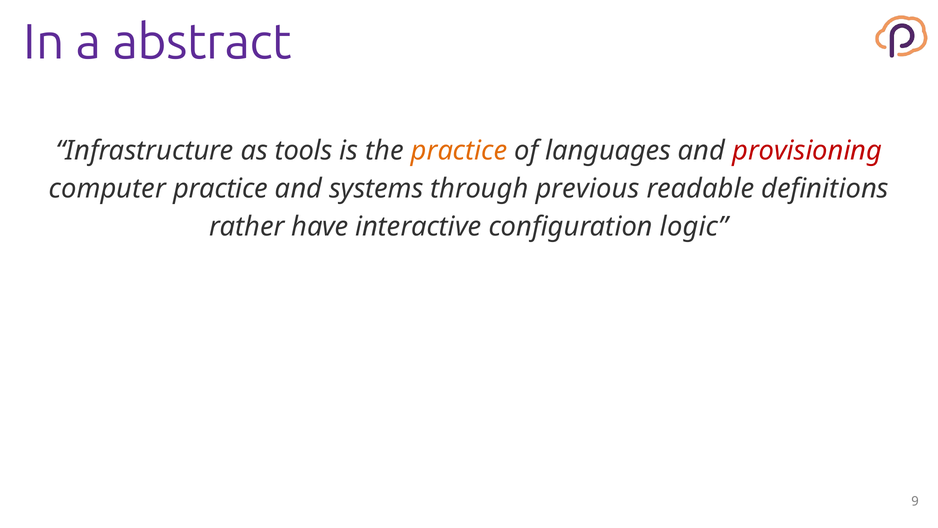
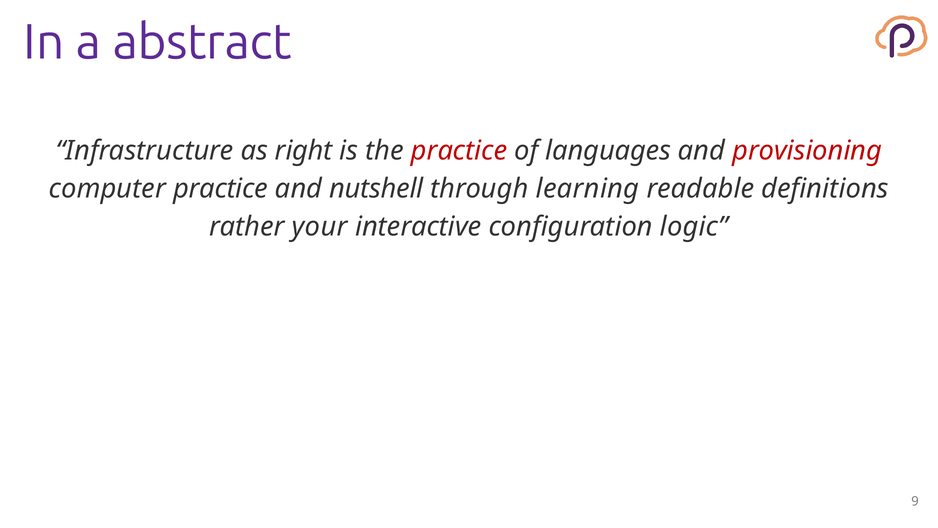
tools: tools -> right (304, 151)
practice colour: orange -> red (459, 151)
systems: systems -> nutshell (376, 189)
previous: previous -> learning (588, 189)
have: have -> your (320, 226)
